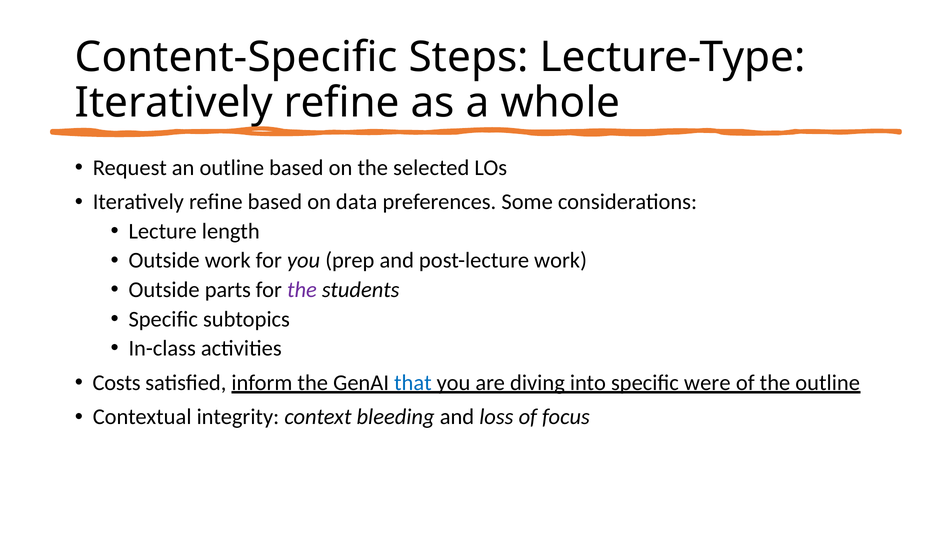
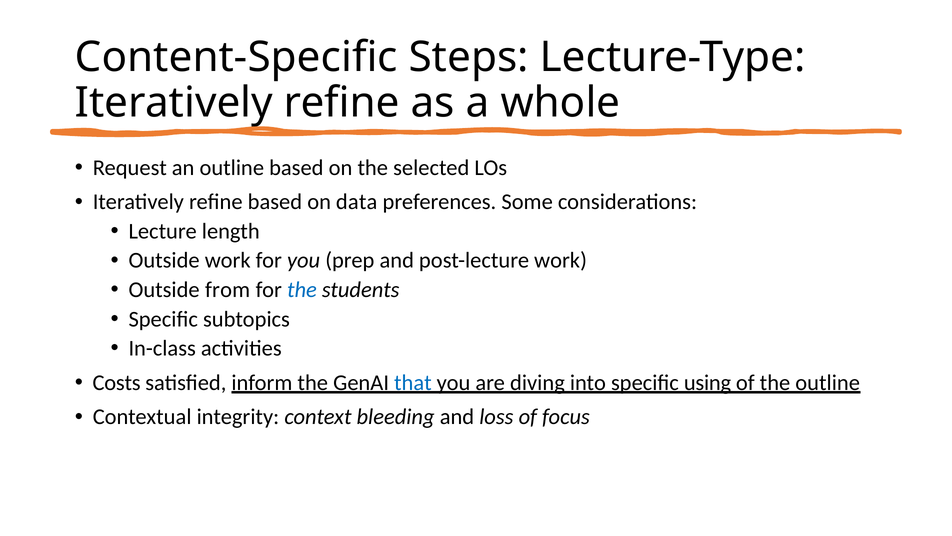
parts: parts -> from (228, 290)
the colour: purple -> blue (302, 290)
were: were -> using (707, 382)
